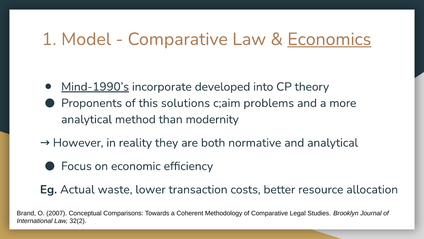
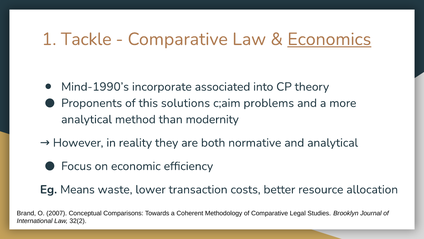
Model: Model -> Tackle (86, 39)
Mind-1990’s underline: present -> none (95, 87)
developed: developed -> associated (223, 87)
Actual: Actual -> Means (77, 189)
